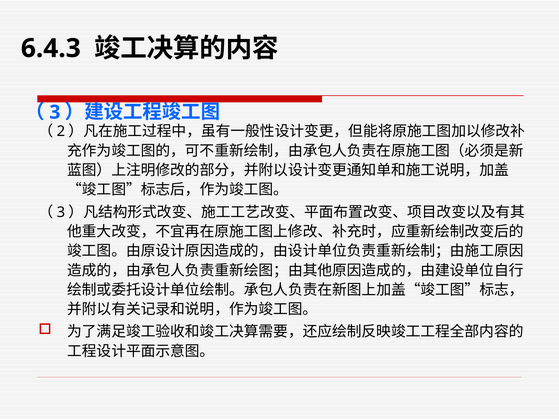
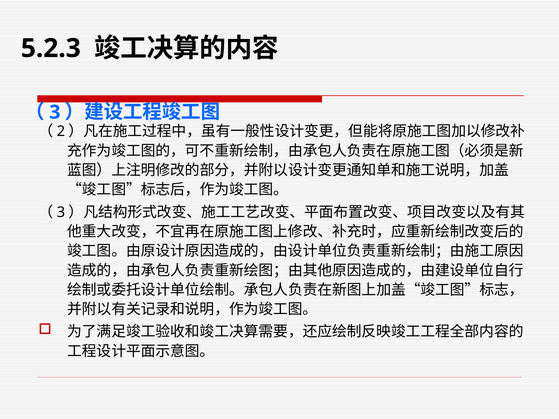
6.4.3: 6.4.3 -> 5.2.3 (51, 48)
